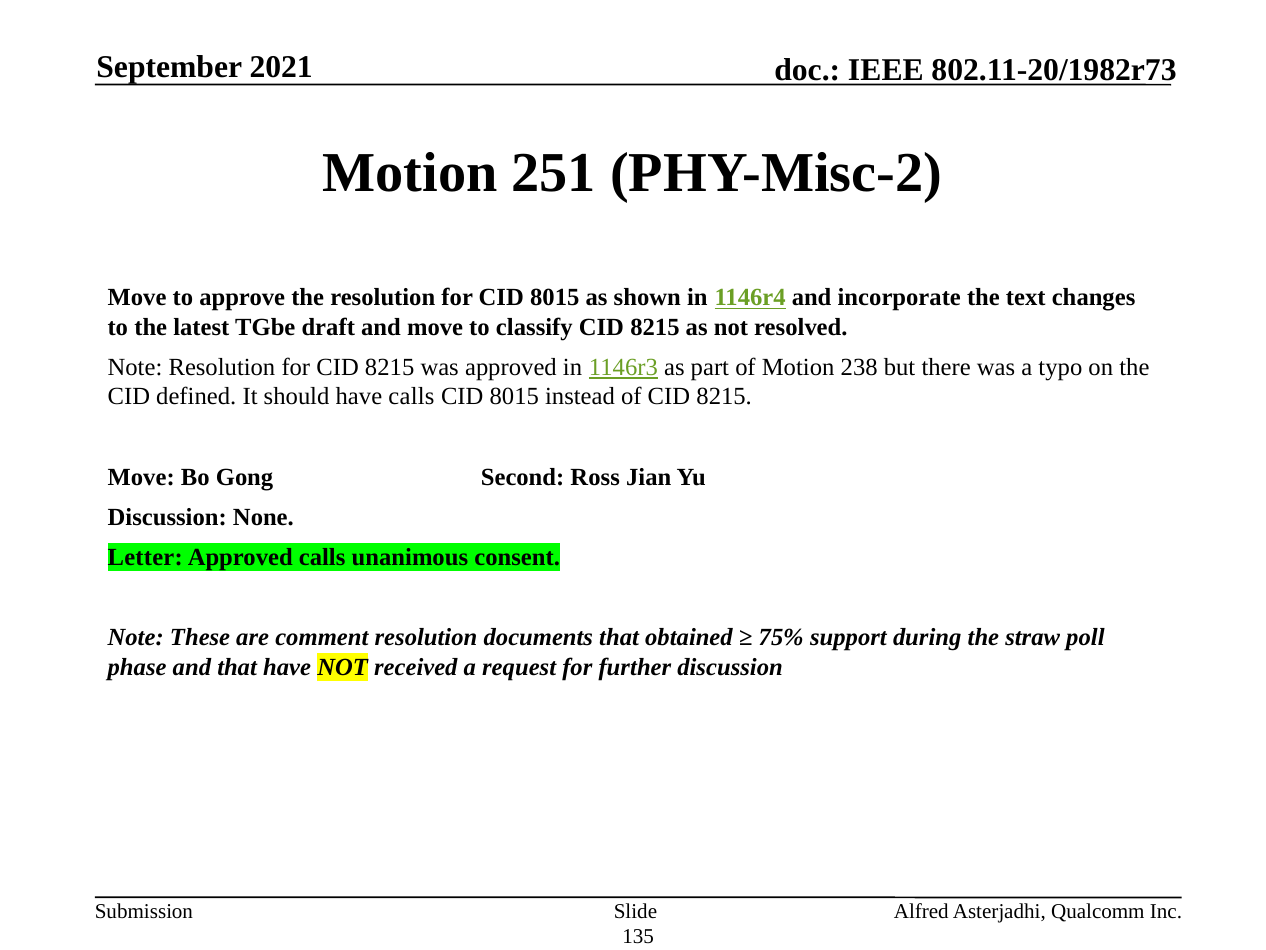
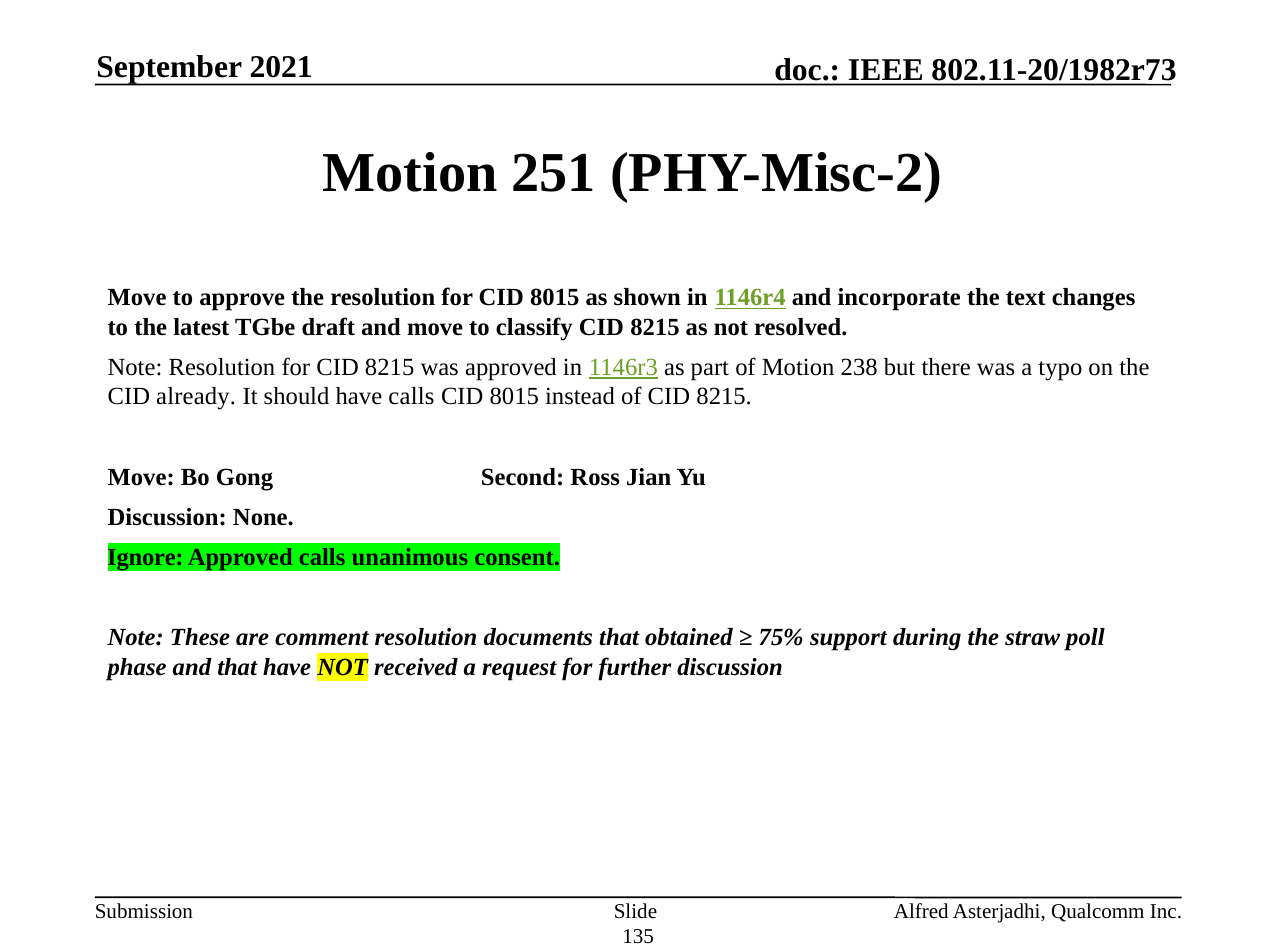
defined: defined -> already (196, 396)
Letter: Letter -> Ignore (145, 557)
